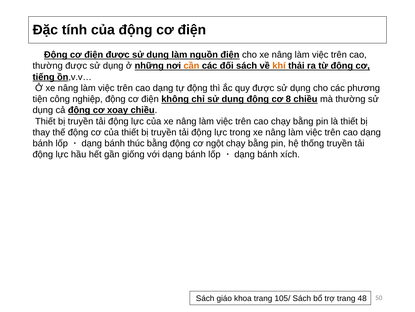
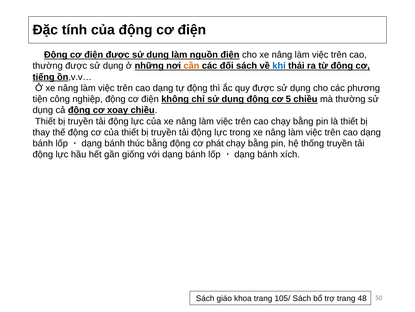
khí colour: orange -> blue (279, 66)
8: 8 -> 5 (288, 99)
ngột: ngột -> phát (215, 143)
